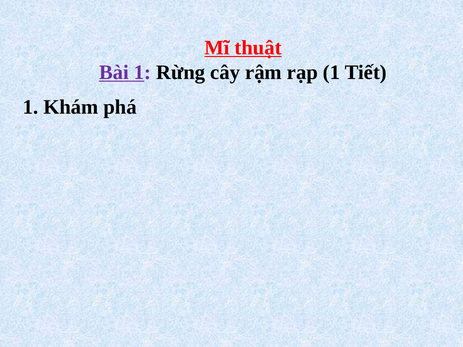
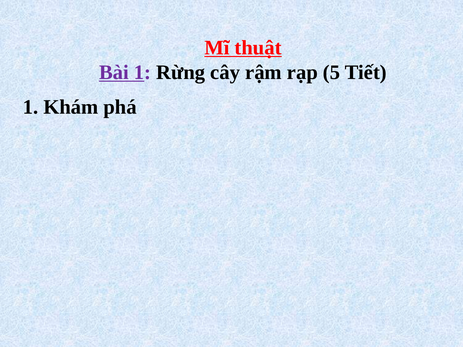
rạp 1: 1 -> 5 (331, 72)
